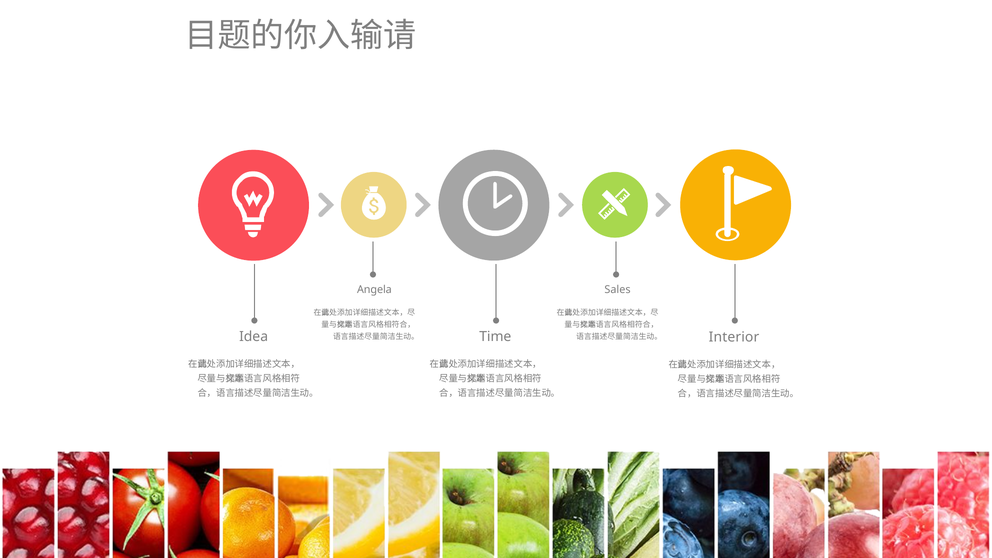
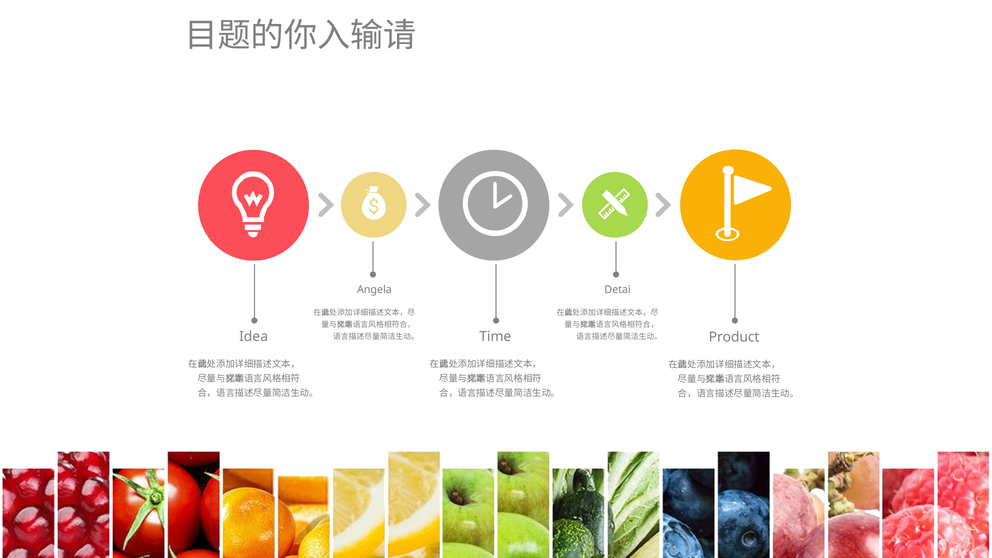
Sales: Sales -> Detai (618, 290)
Interior: Interior -> Product (734, 337)
